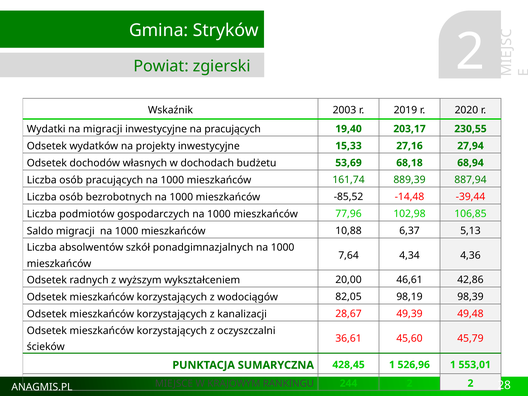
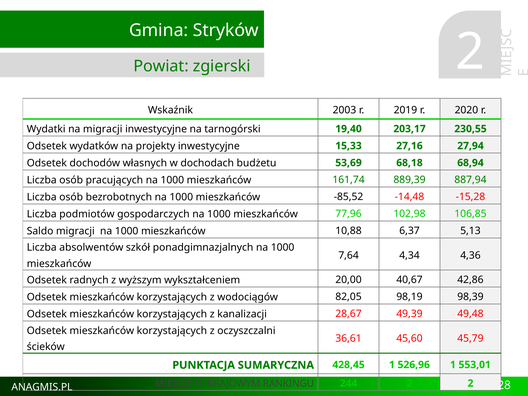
na pracujących: pracujących -> tarnogórski (233, 129)
-39,44: -39,44 -> -15,28 (470, 197)
46,61: 46,61 -> 40,67 (409, 280)
